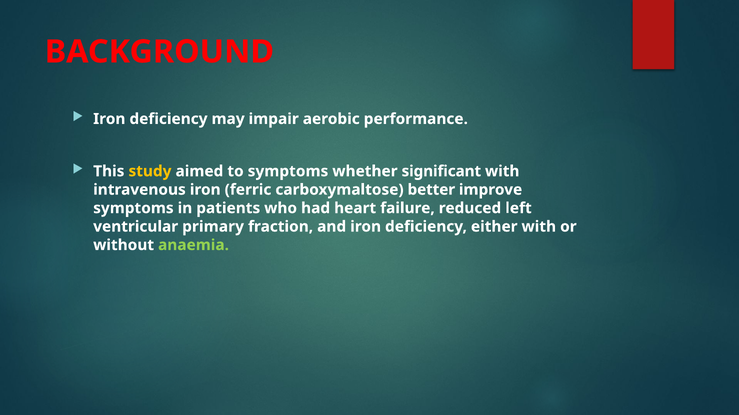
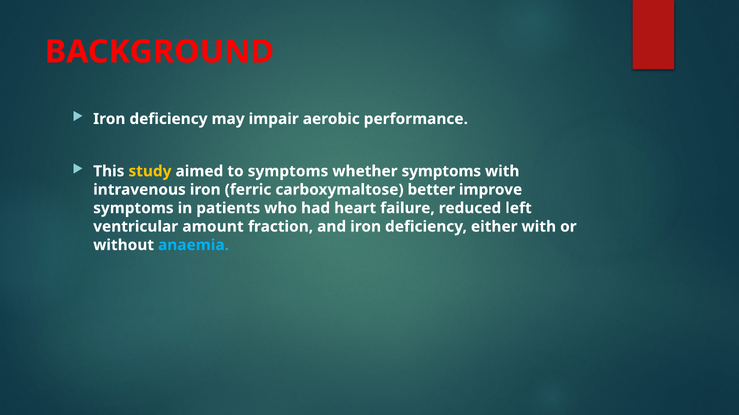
whether significant: significant -> symptoms (441, 171)
primary: primary -> amount (213, 227)
anaemia colour: light green -> light blue (194, 245)
